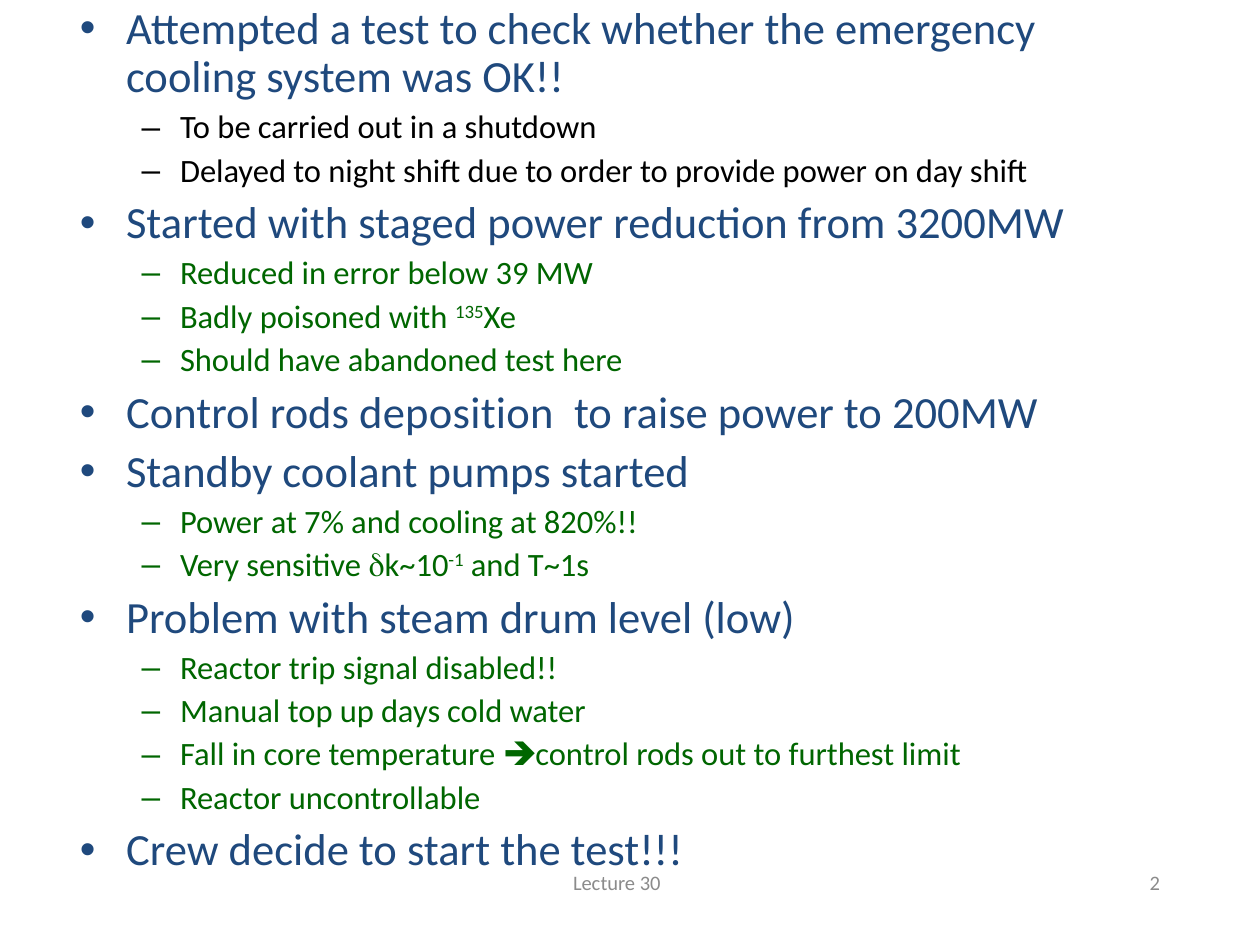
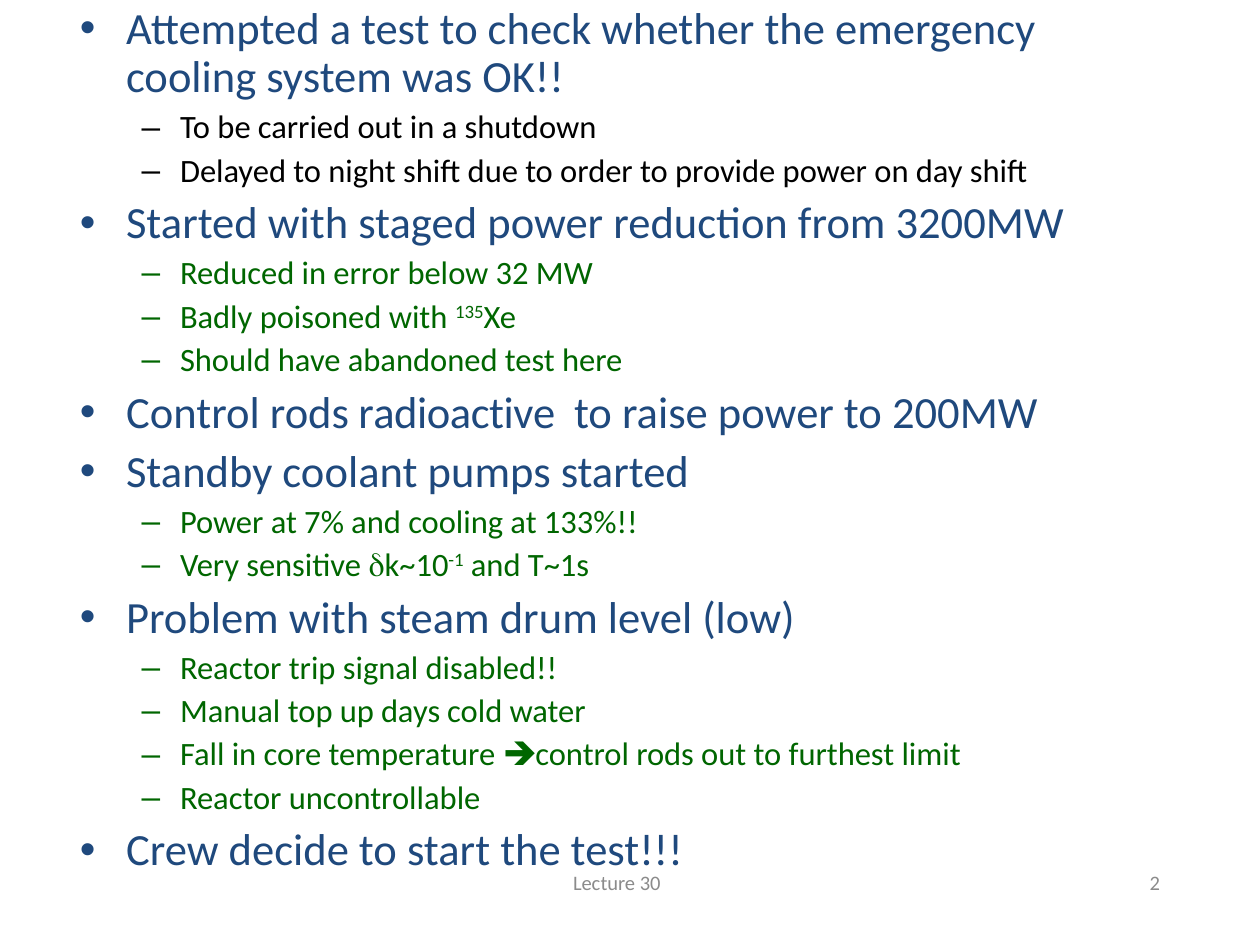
39: 39 -> 32 (512, 274)
deposition: deposition -> radioactive (457, 413)
820%: 820% -> 133% (591, 522)
